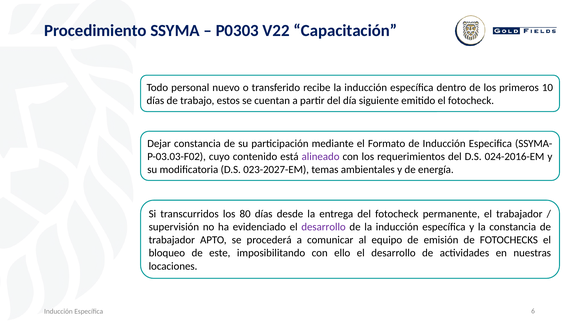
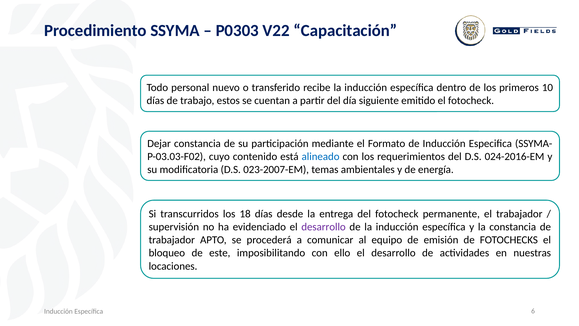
alineado colour: purple -> blue (321, 156)
023-2027-EM: 023-2027-EM -> 023-2007-EM (276, 169)
80: 80 -> 18 (245, 214)
